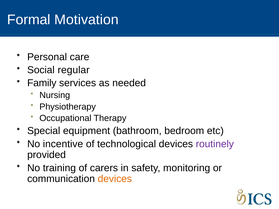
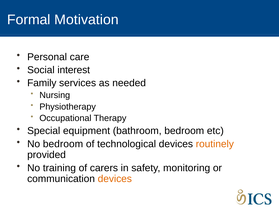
regular: regular -> interest (74, 70)
No incentive: incentive -> bedroom (63, 144)
routinely colour: purple -> orange (215, 144)
